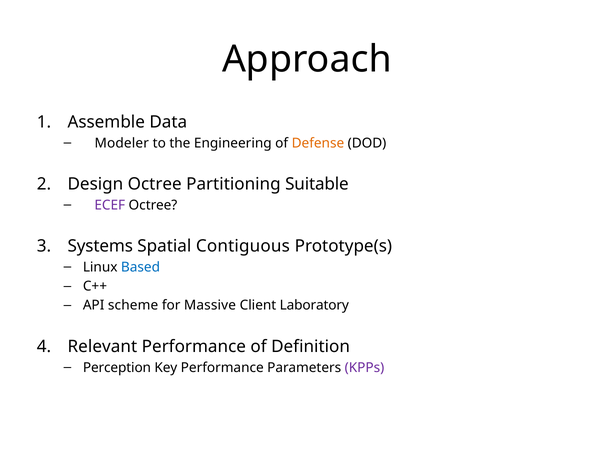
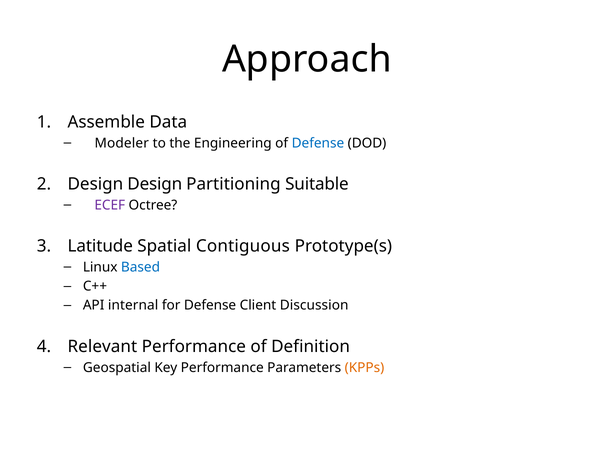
Defense colour: orange -> blue (318, 143)
Design Octree: Octree -> Design (155, 184)
Systems: Systems -> Latitude (100, 246)
scheme: scheme -> internal (133, 305)
for Massive: Massive -> Defense (210, 305)
Laboratory: Laboratory -> Discussion (314, 305)
Perception: Perception -> Geospatial (117, 367)
KPPs colour: purple -> orange (364, 367)
